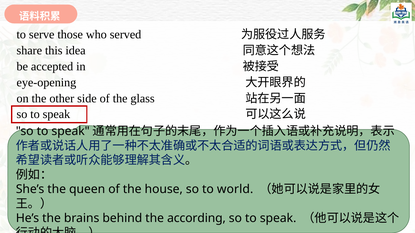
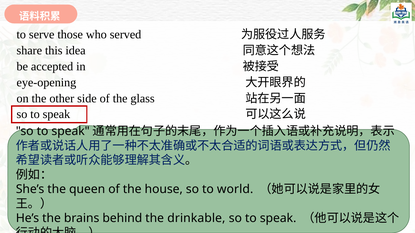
according: according -> drinkable (196, 219)
